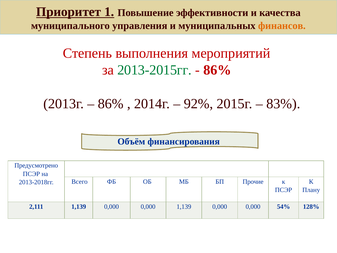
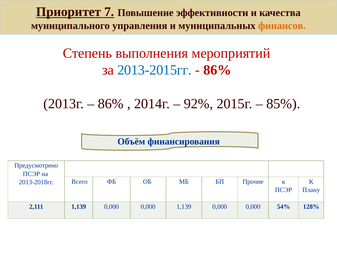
1: 1 -> 7 (109, 12)
2013-2015гг colour: green -> blue (155, 70)
83%: 83% -> 85% (283, 104)
